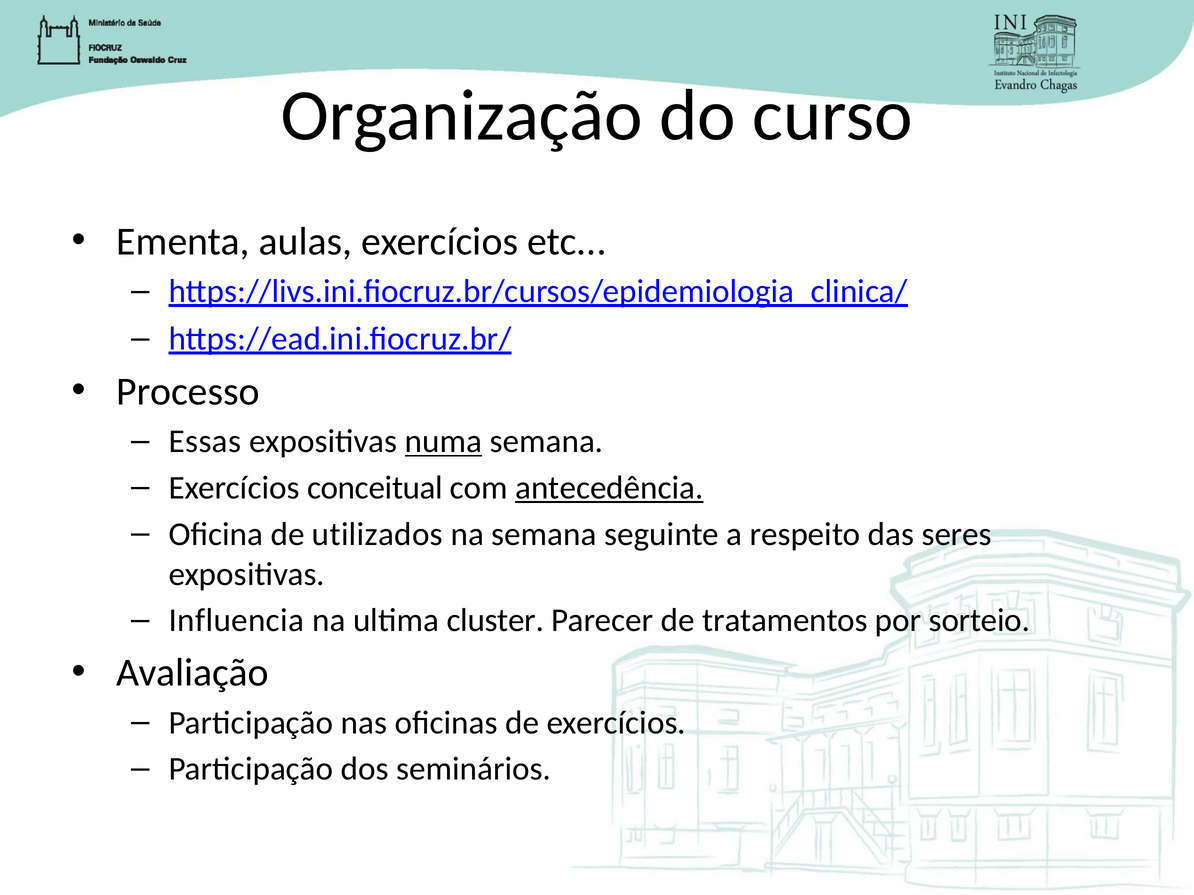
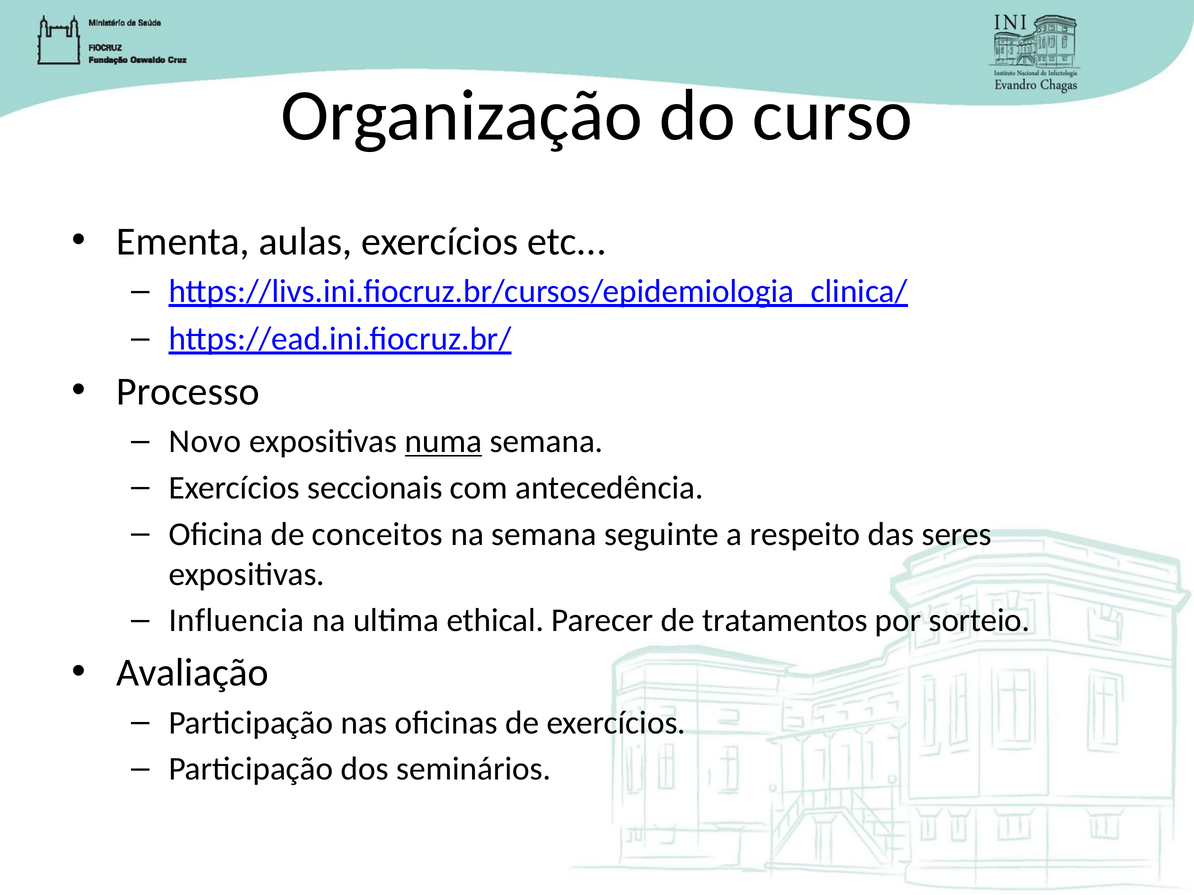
Essas: Essas -> Novo (205, 442)
conceitual: conceitual -> seccionais (375, 488)
antecedência underline: present -> none (609, 488)
utilizados: utilizados -> conceitos (377, 535)
cluster: cluster -> ethical (495, 621)
